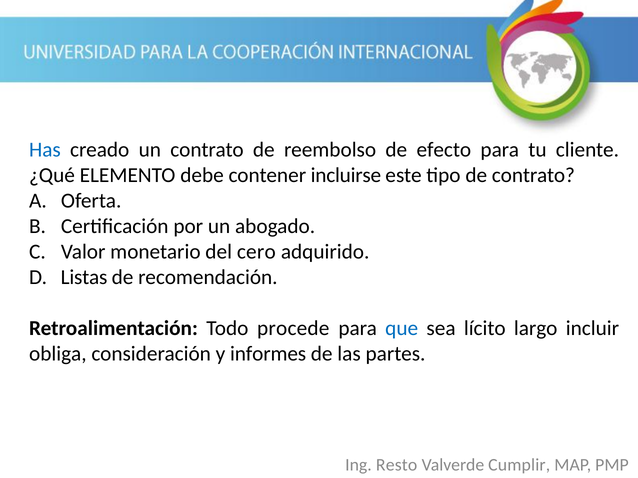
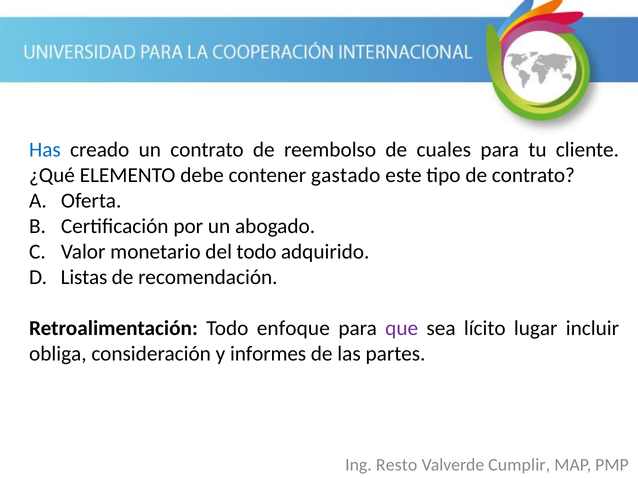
efecto: efecto -> cuales (444, 150)
incluirse: incluirse -> gastado (346, 175)
del cero: cero -> todo (257, 252)
procede: procede -> enfoque (293, 328)
que colour: blue -> purple (402, 328)
largo: largo -> lugar (536, 328)
